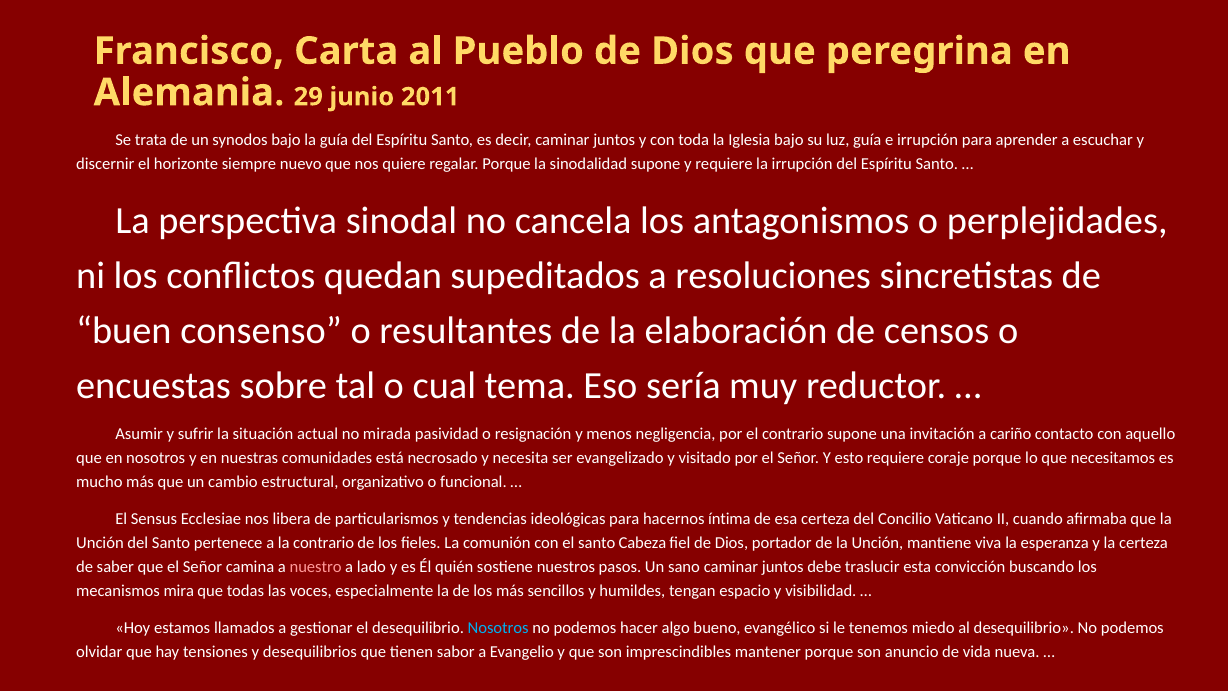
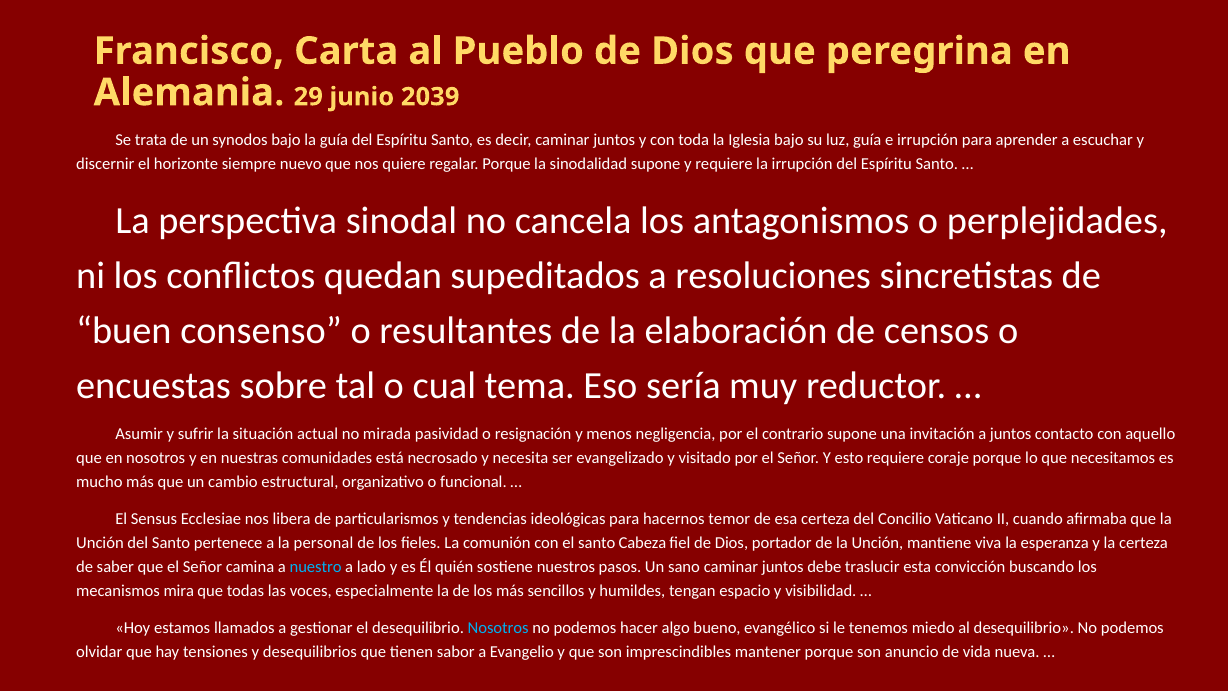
2011: 2011 -> 2039 (430, 97)
a cariño: cariño -> juntos (1011, 434)
íntima: íntima -> temor (729, 519)
la contrario: contrario -> personal (324, 543)
nuestro colour: pink -> light blue (316, 567)
